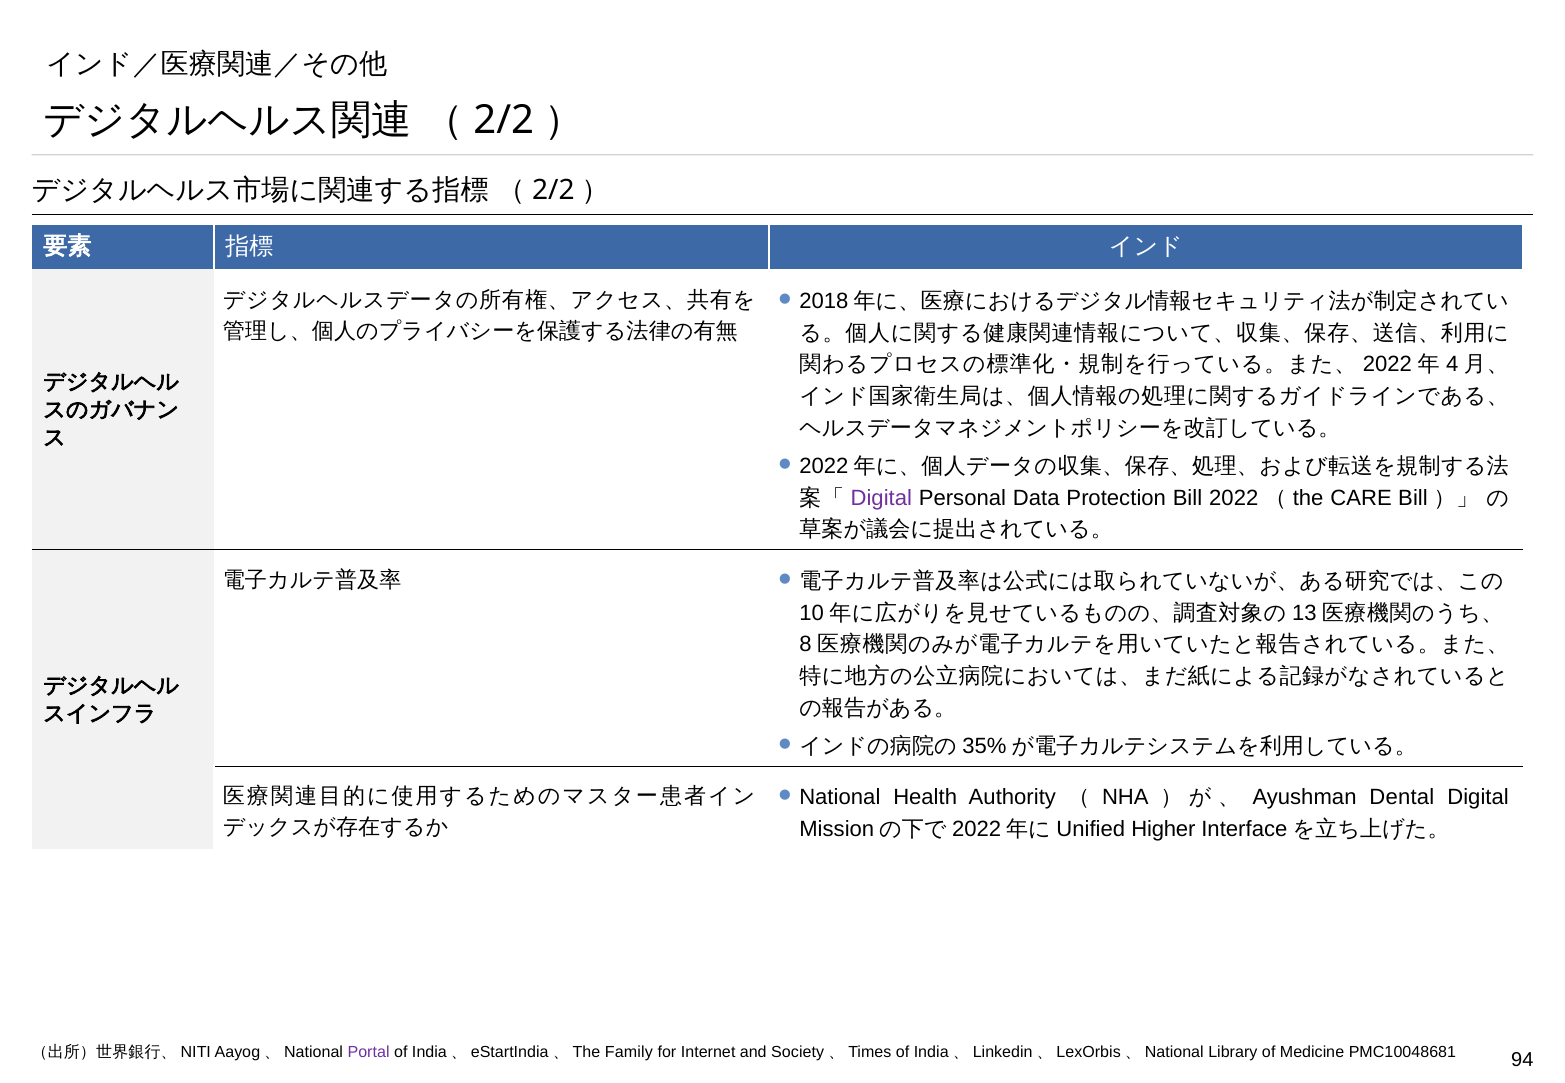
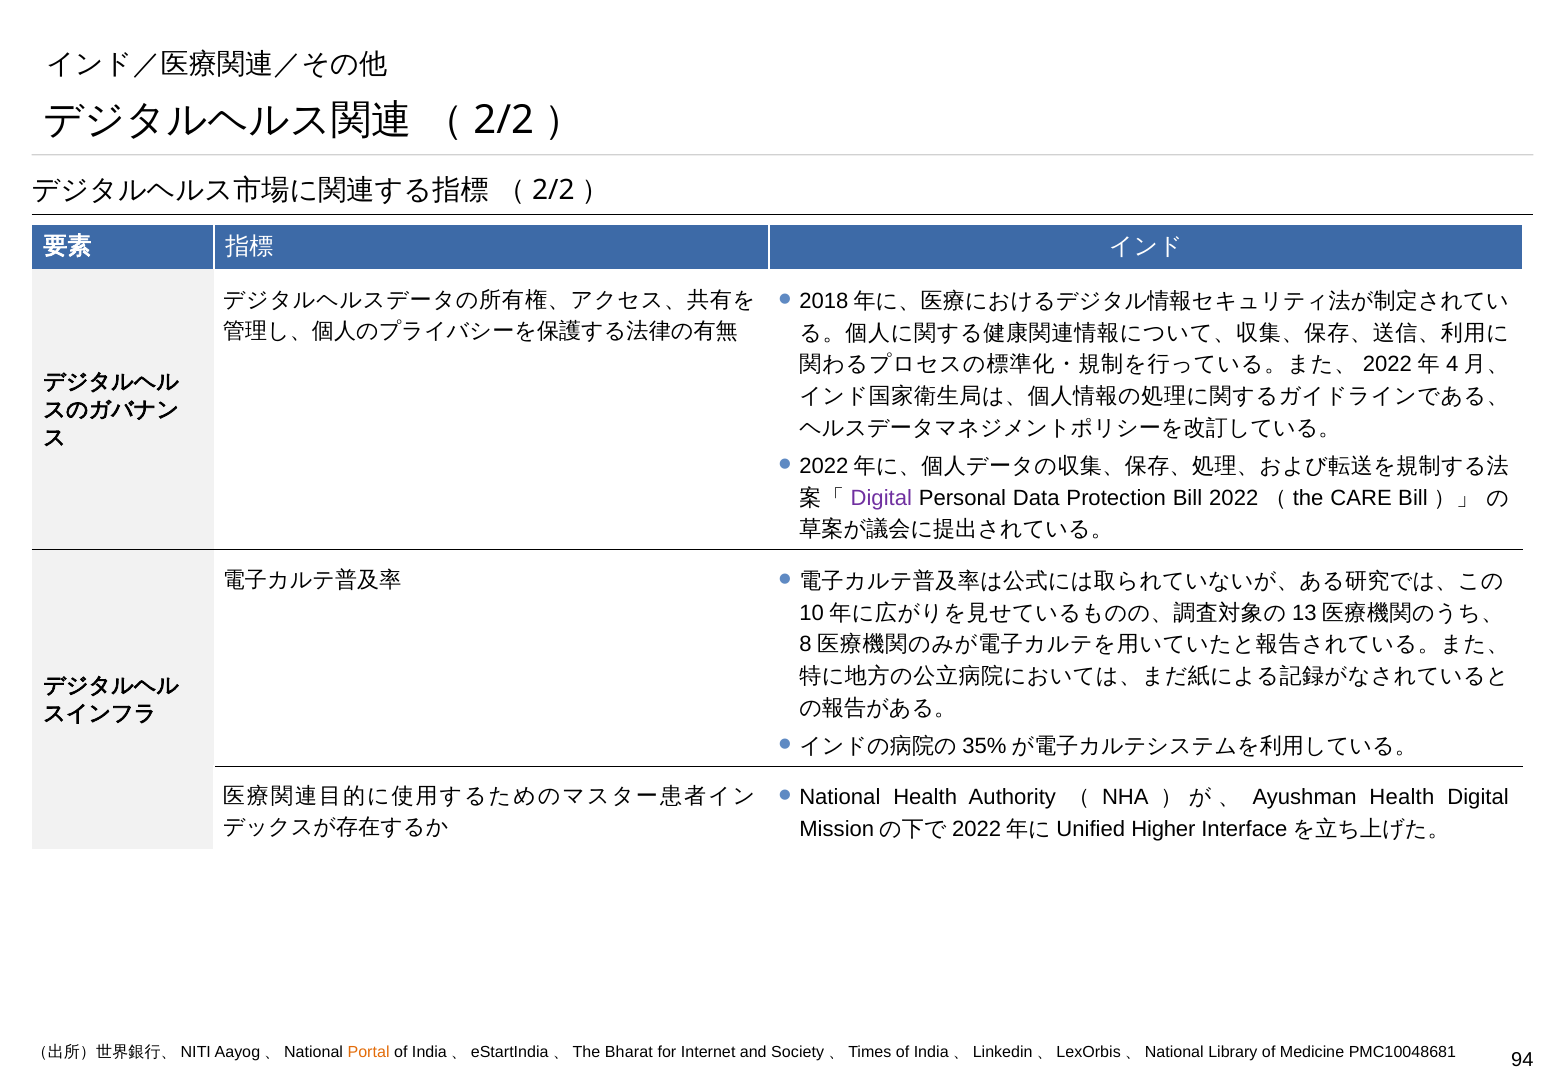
Dental: Dental -> Health (1402, 798)
Portal colour: purple -> orange (369, 1053)
Family: Family -> Bharat (629, 1053)
